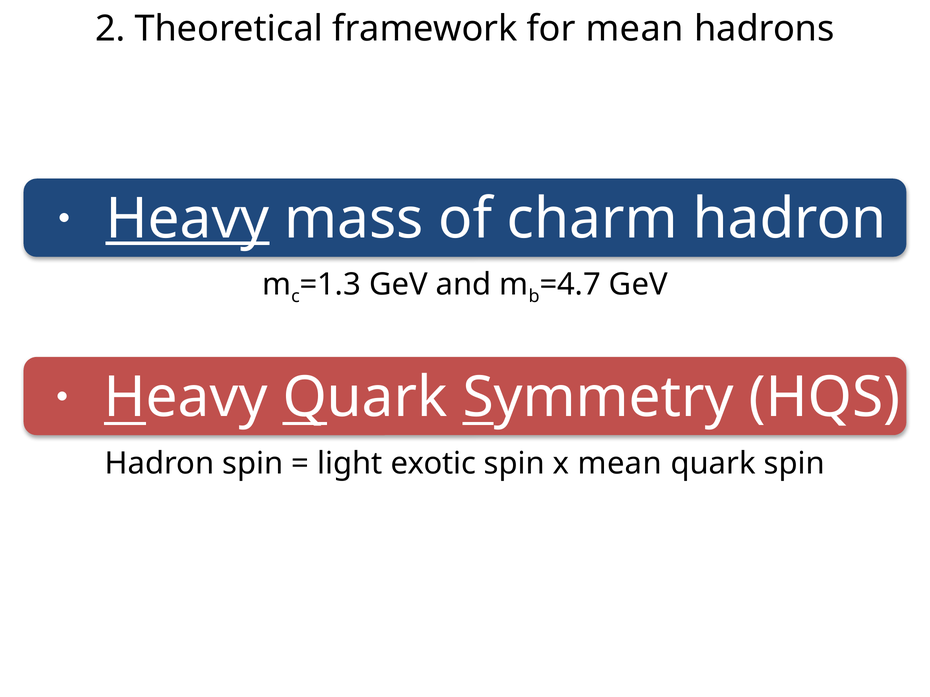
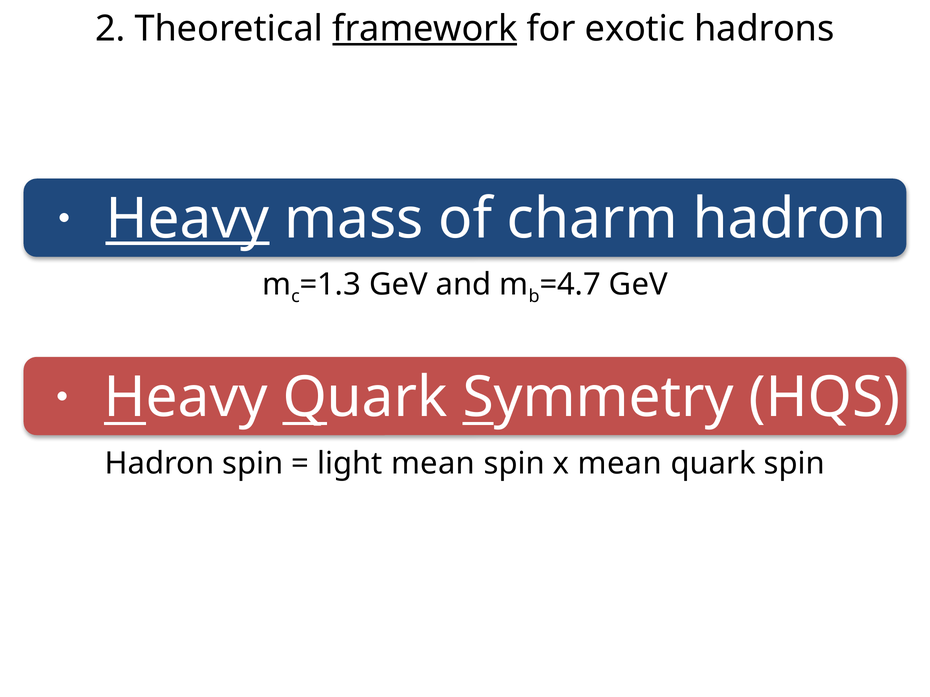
framework underline: none -> present (425, 29)
for mean: mean -> exotic (635, 29)
light exotic: exotic -> mean (433, 464)
